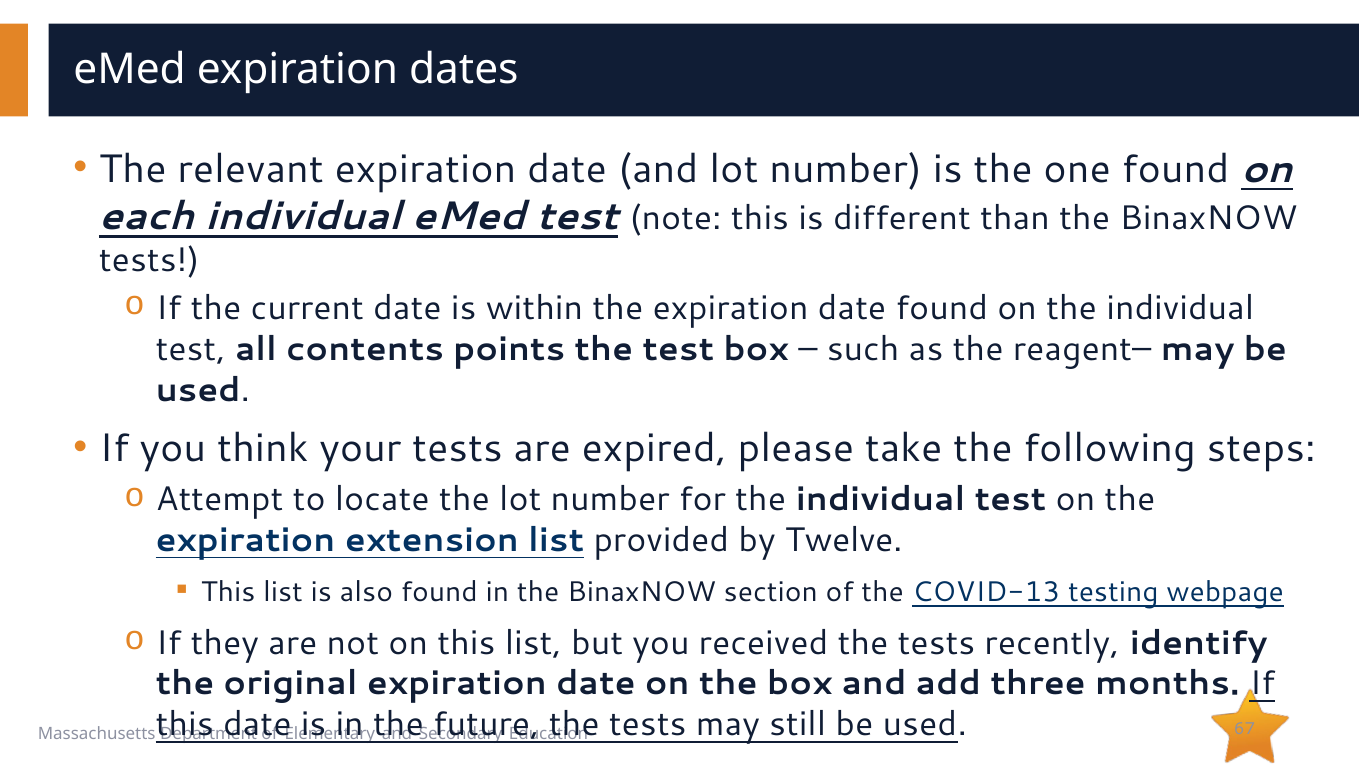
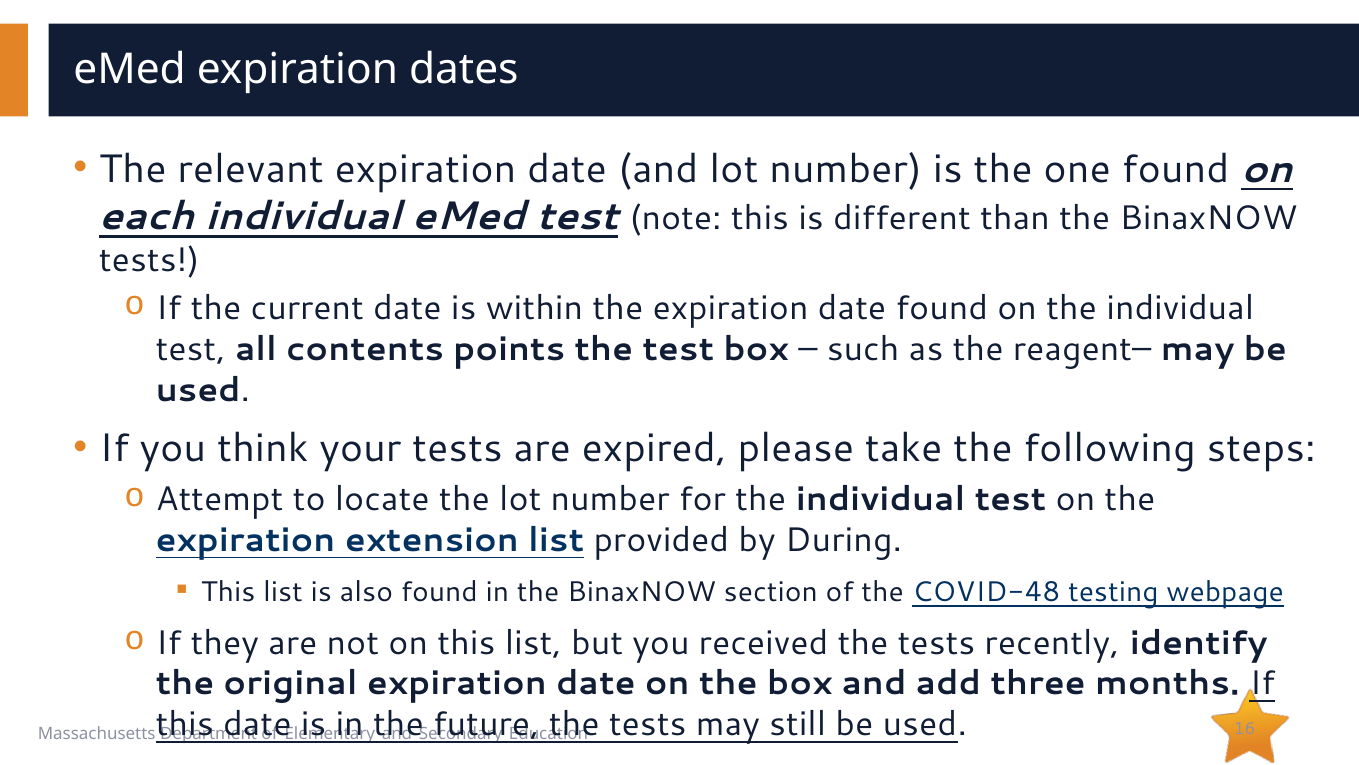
Twelve: Twelve -> During (844, 540)
COVID-13: COVID-13 -> COVID-48 (986, 591)
67: 67 -> 16 (1245, 728)
